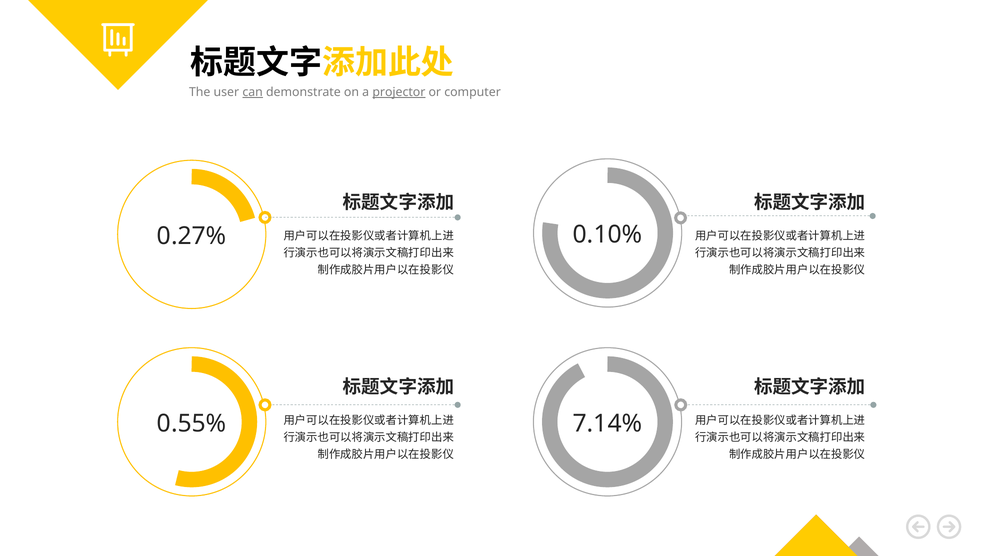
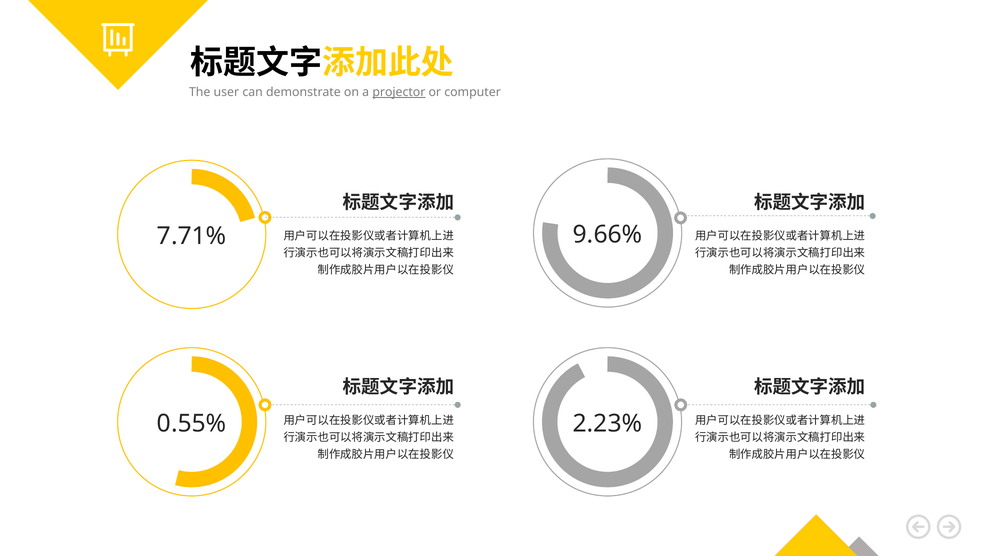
can underline: present -> none (253, 92)
0.10%: 0.10% -> 9.66% (608, 235)
0.27%: 0.27% -> 7.71% (192, 236)
7.14%: 7.14% -> 2.23% (607, 423)
